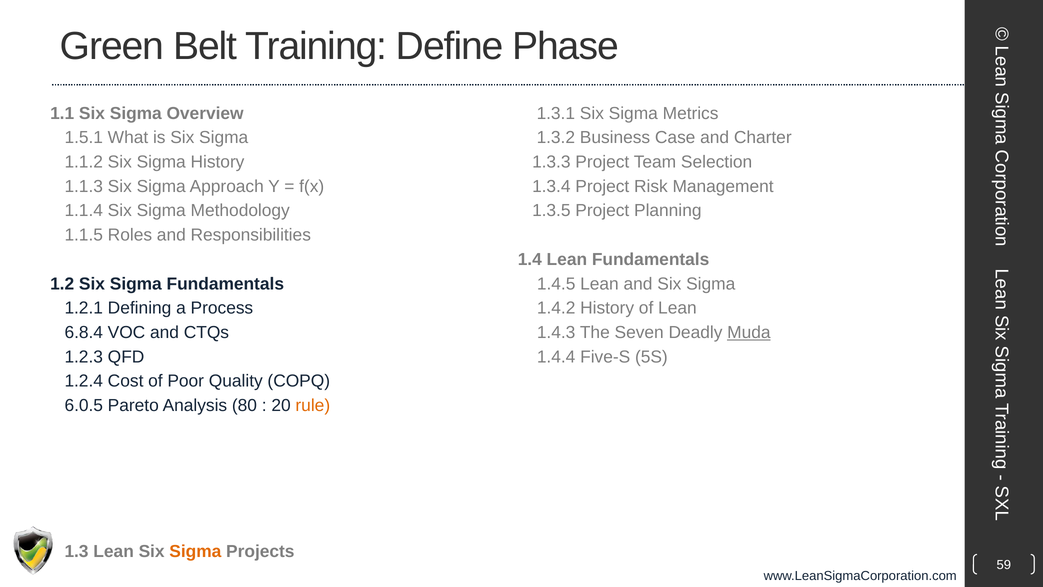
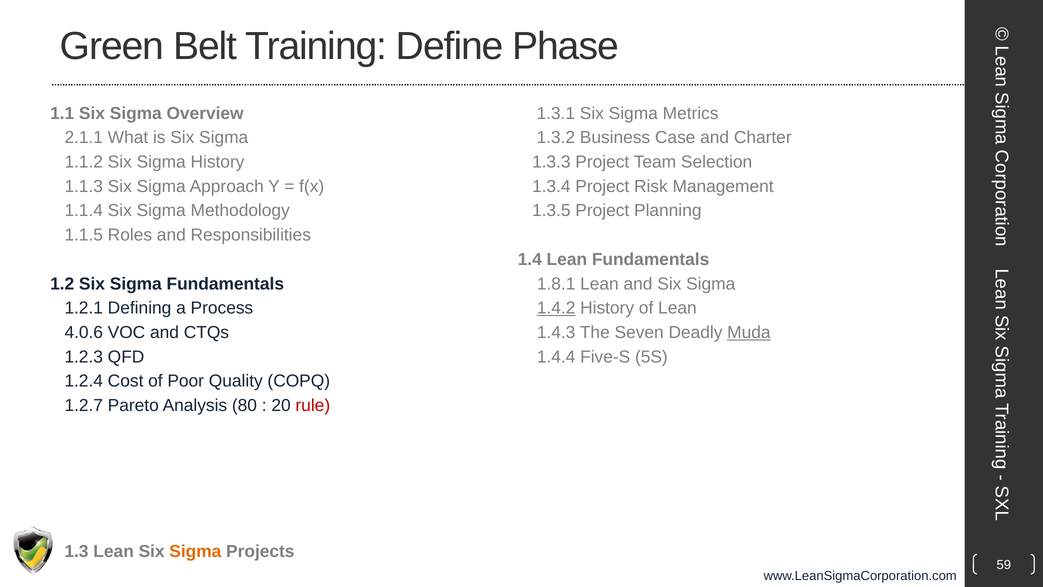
1.5.1: 1.5.1 -> 2.1.1 (84, 138)
1.4.5: 1.4.5 -> 1.8.1 (556, 284)
1.4.2 underline: none -> present (556, 308)
6.8.4: 6.8.4 -> 4.0.6 (84, 332)
6.0.5: 6.0.5 -> 1.2.7 (84, 405)
rule colour: orange -> red (313, 405)
